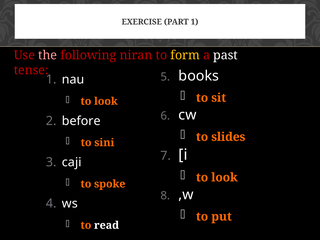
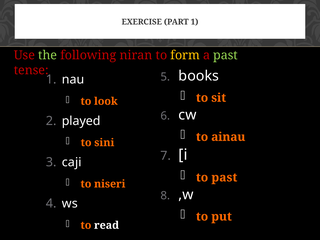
the colour: pink -> light green (48, 55)
past colour: white -> light green (226, 55)
before: before -> played (81, 121)
slides: slides -> ainau (228, 137)
look: look -> past (224, 177)
spoke: spoke -> niseri (110, 184)
